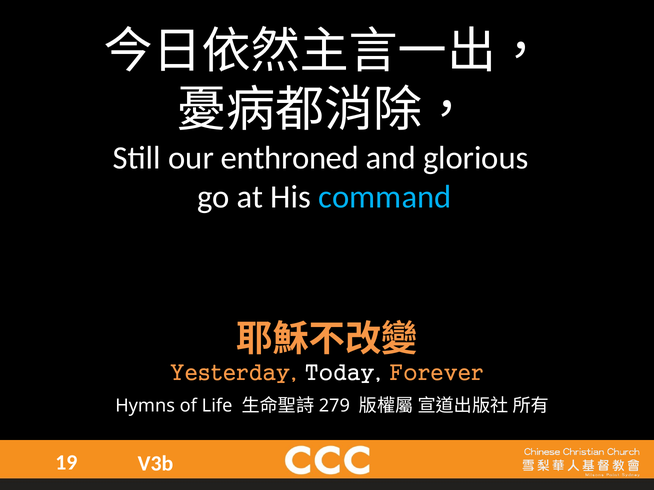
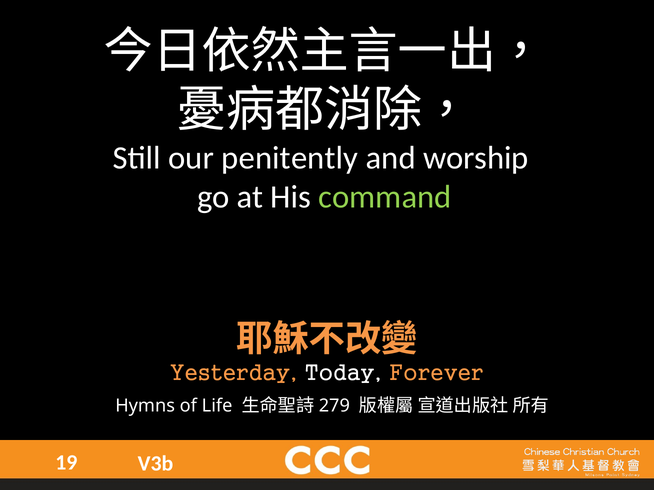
enthroned: enthroned -> penitently (290, 158)
glorious: glorious -> worship (476, 158)
command colour: light blue -> light green (385, 197)
